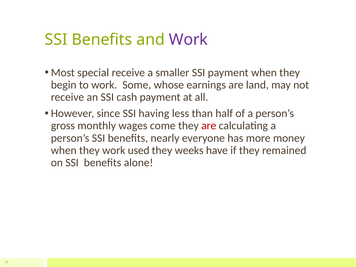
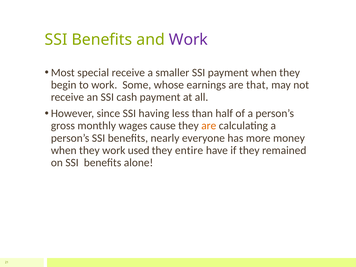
land: land -> that (257, 85)
come: come -> cause (163, 126)
are colour: red -> orange (209, 126)
weeks: weeks -> entire (189, 150)
